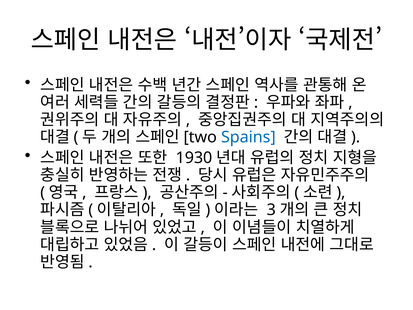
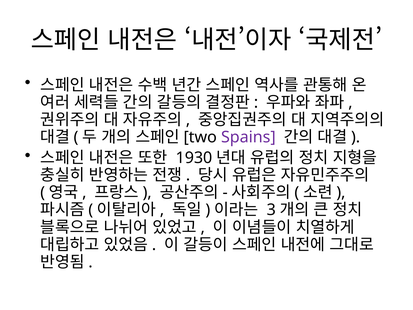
Spains colour: blue -> purple (248, 137)
